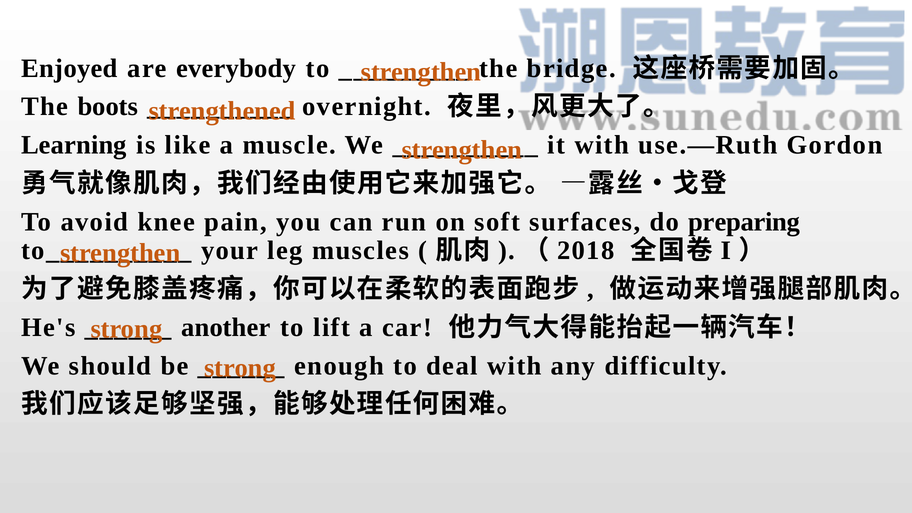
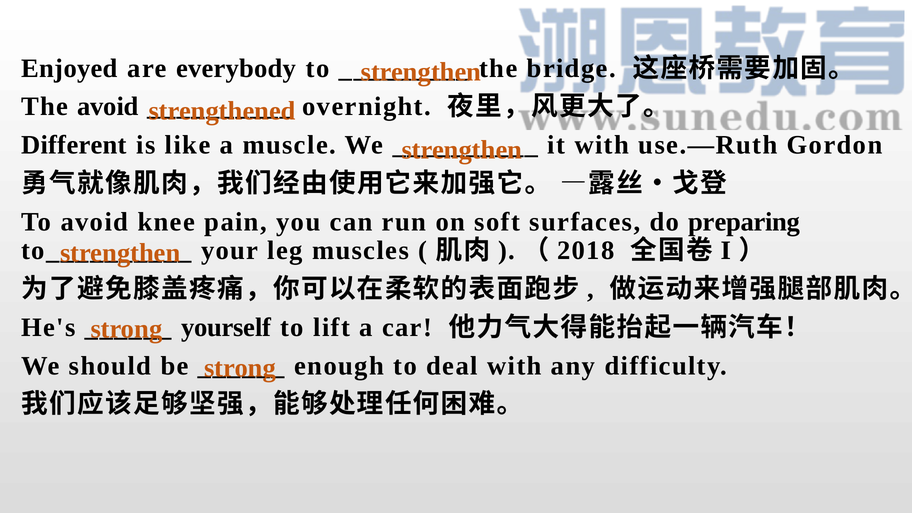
The boots: boots -> avoid (108, 107)
Learning: Learning -> Different (74, 145)
another: another -> yourself (226, 327)
